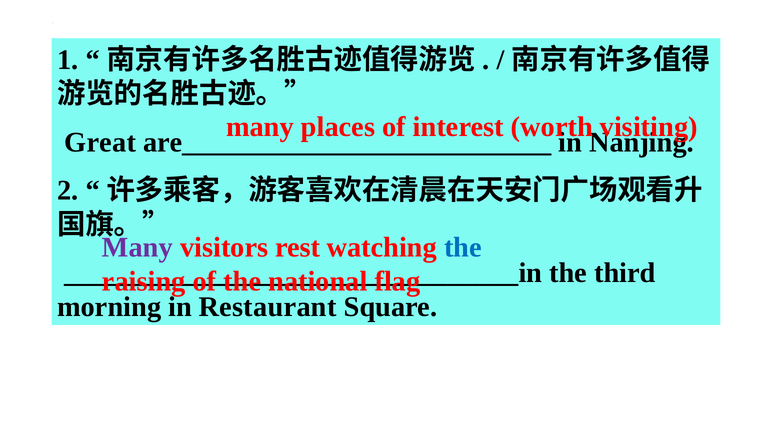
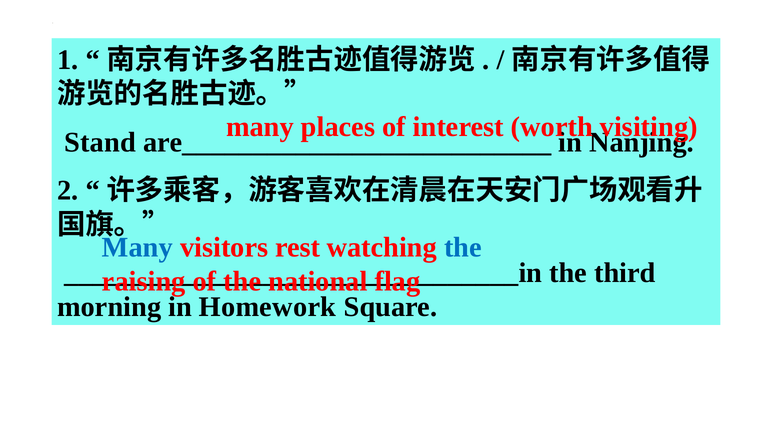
Great: Great -> Stand (100, 142)
Many colour: purple -> blue (137, 247)
Restaurant: Restaurant -> Homework (267, 307)
